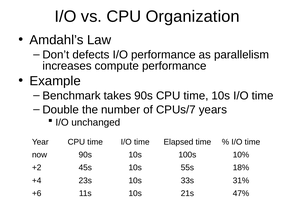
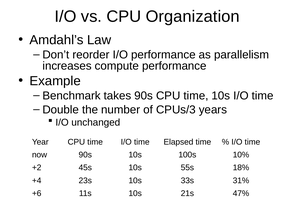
defects: defects -> reorder (91, 55)
CPUs/7: CPUs/7 -> CPUs/3 (176, 110)
